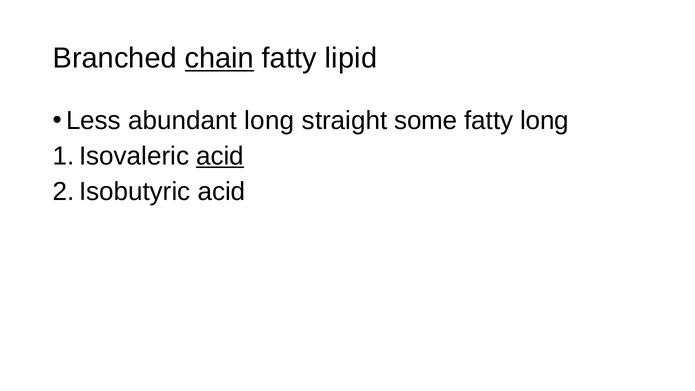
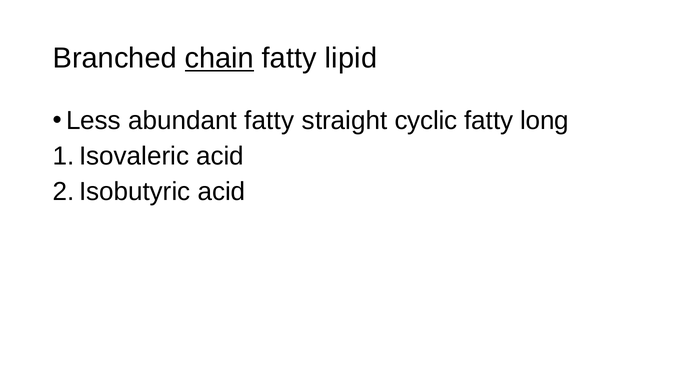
abundant long: long -> fatty (269, 121)
some: some -> cyclic (426, 121)
acid underline: present -> none (220, 156)
